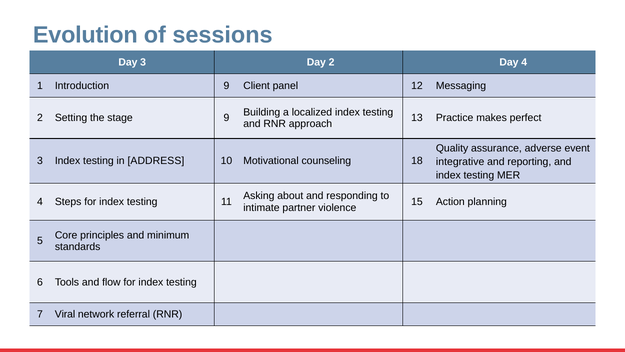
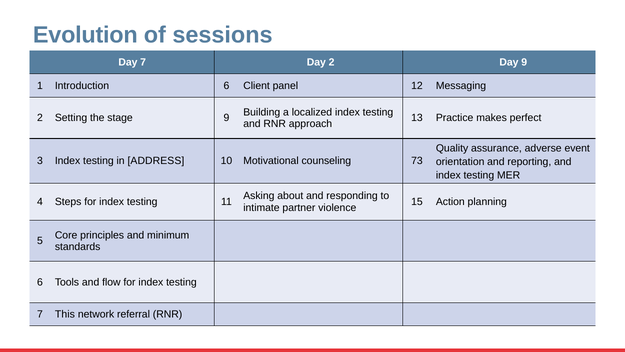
Day 3: 3 -> 7 (143, 62)
Day 4: 4 -> 9 (524, 62)
Introduction 9: 9 -> 6 (226, 86)
18: 18 -> 73 (417, 161)
integrative: integrative -> orientation (460, 162)
Viral: Viral -> This (65, 314)
